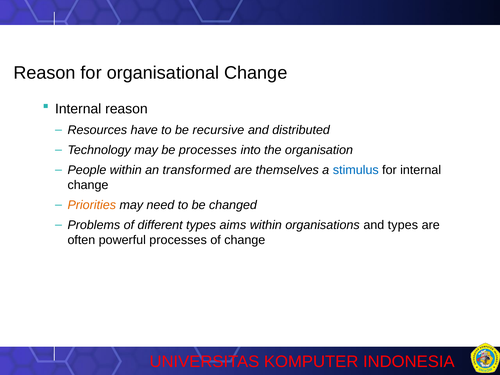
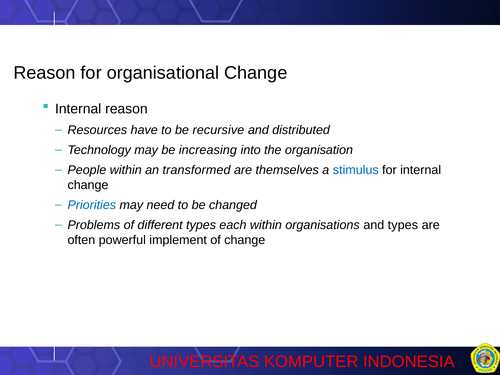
be processes: processes -> increasing (208, 150)
Priorities colour: orange -> blue (92, 205)
aims: aims -> each (233, 225)
powerful processes: processes -> implement (178, 240)
